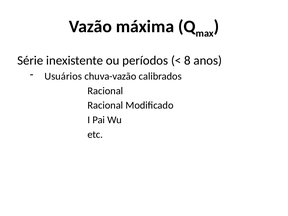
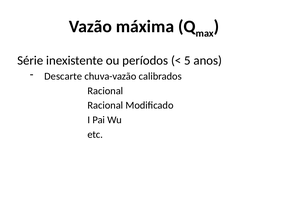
8: 8 -> 5 (187, 60)
Usuários: Usuários -> Descarte (63, 76)
